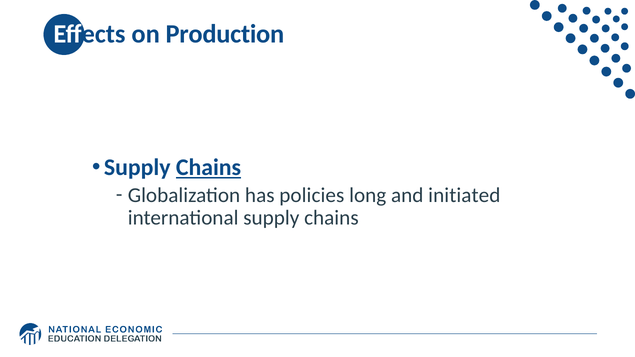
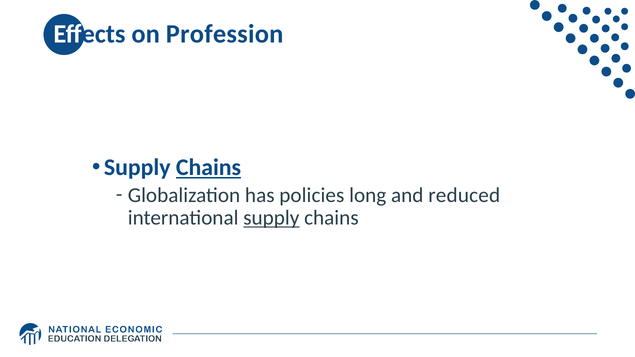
Production: Production -> Profession (225, 34)
initiated: initiated -> reduced (464, 195)
supply underline: none -> present (271, 218)
